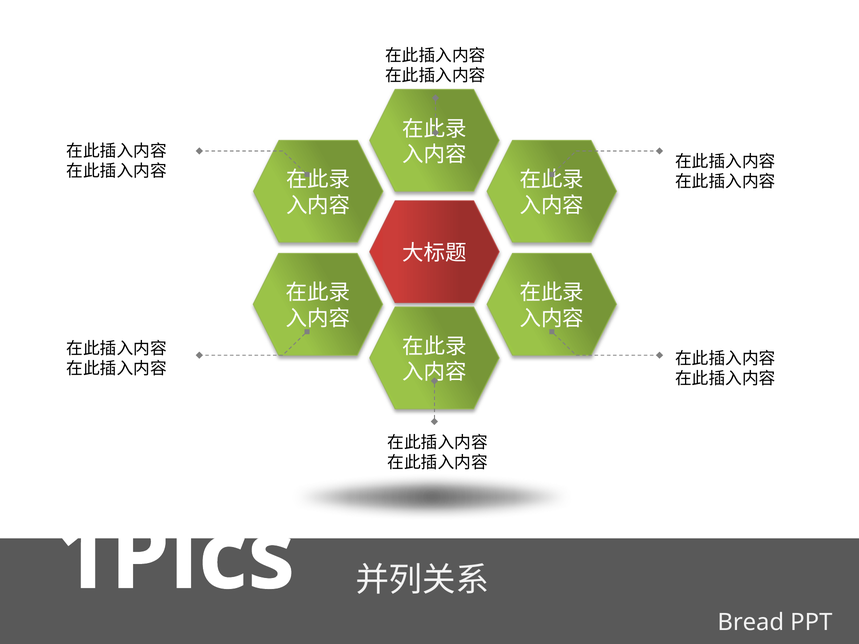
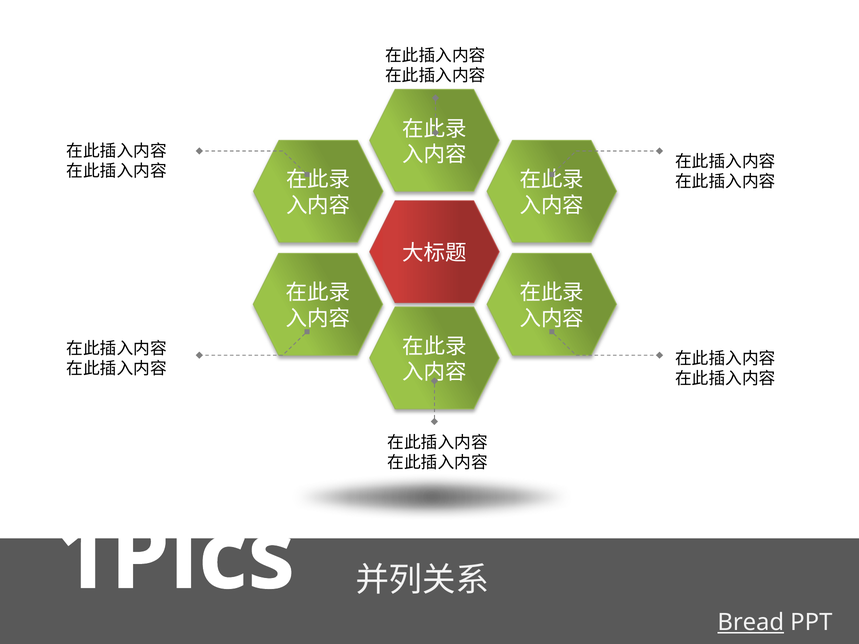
Bread underline: none -> present (751, 623)
